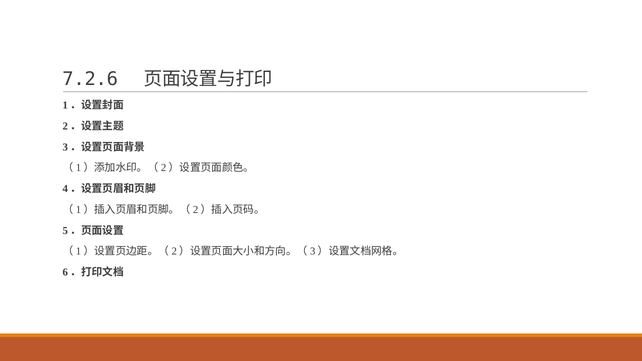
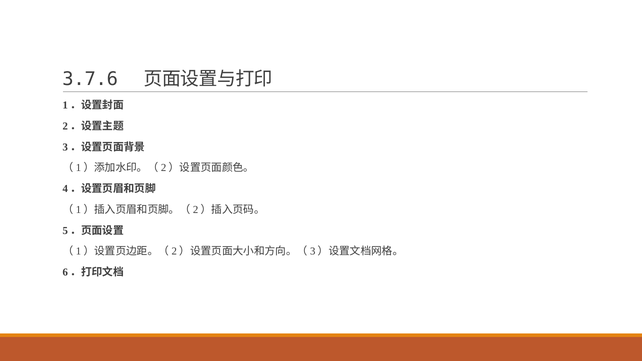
7.2.6: 7.2.6 -> 3.7.6 (90, 79)
